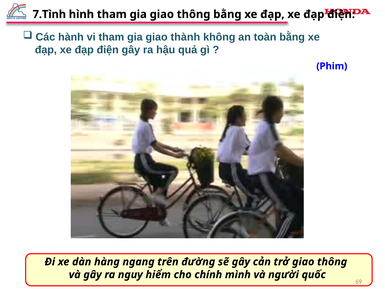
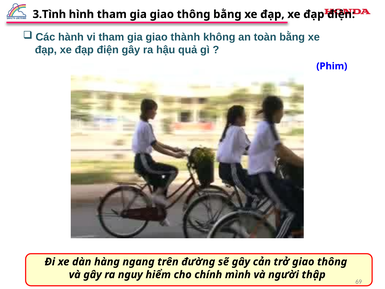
7.Tình: 7.Tình -> 3.Tình (49, 14)
quốc: quốc -> thập (314, 274)
